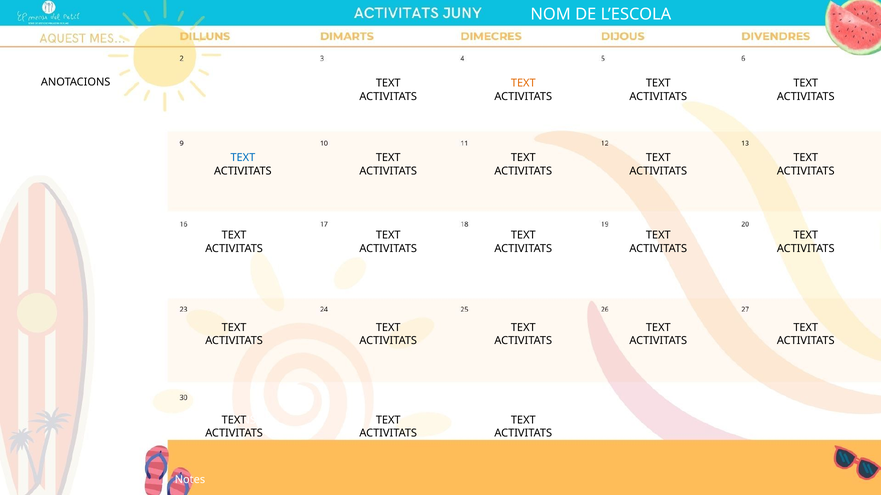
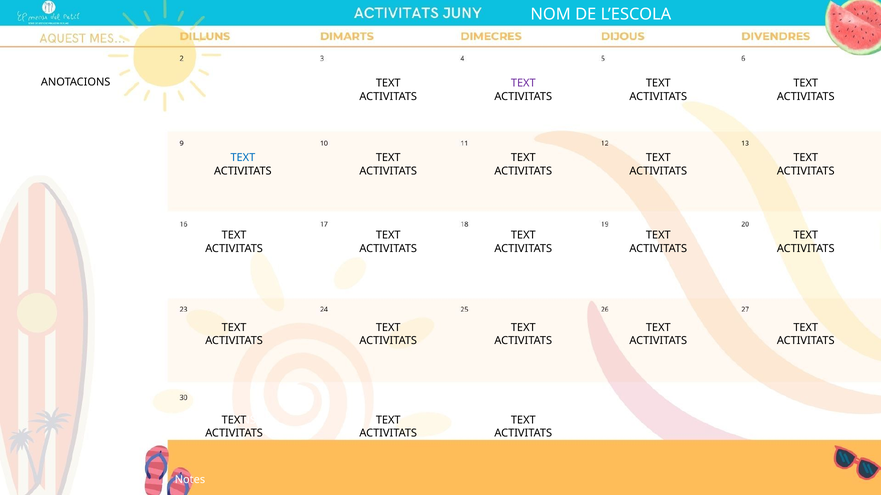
TEXT colour: orange -> purple (523, 83)
